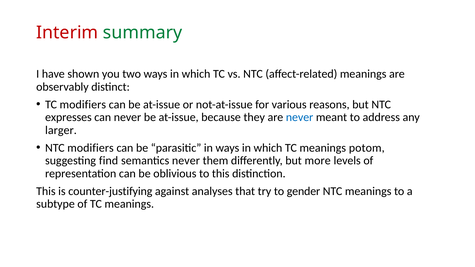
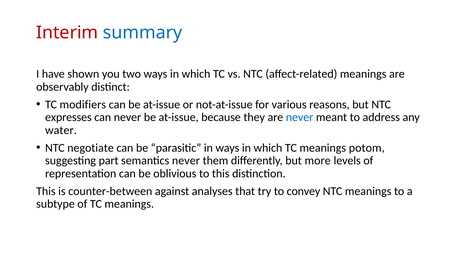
summary colour: green -> blue (143, 33)
larger: larger -> water (61, 130)
NTC modifiers: modifiers -> negotiate (91, 148)
find: find -> part (109, 161)
counter-justifying: counter-justifying -> counter-between (110, 191)
gender: gender -> convey (303, 191)
